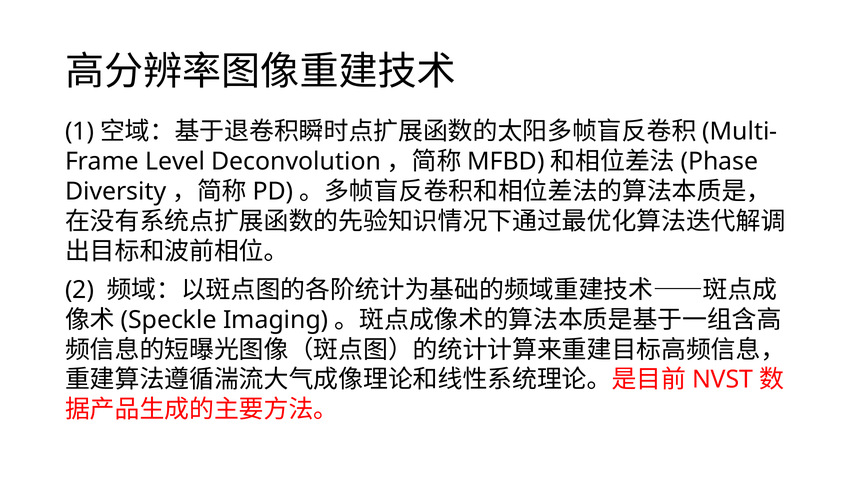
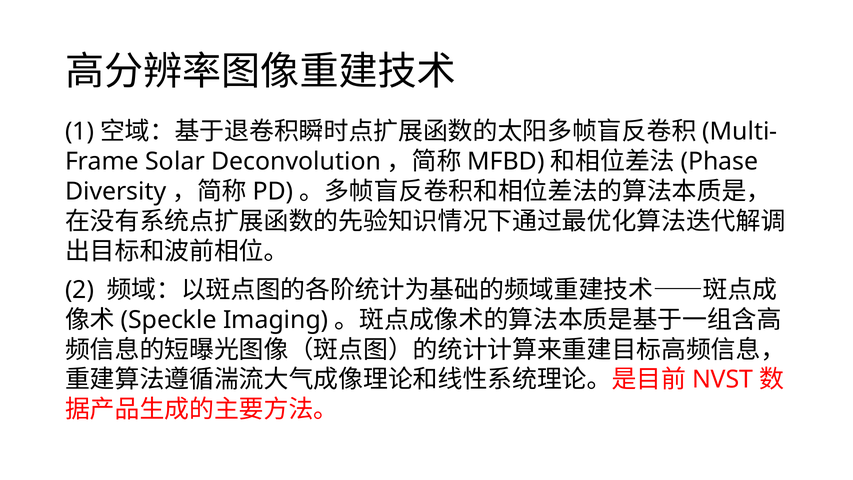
Level: Level -> Solar (175, 162)
